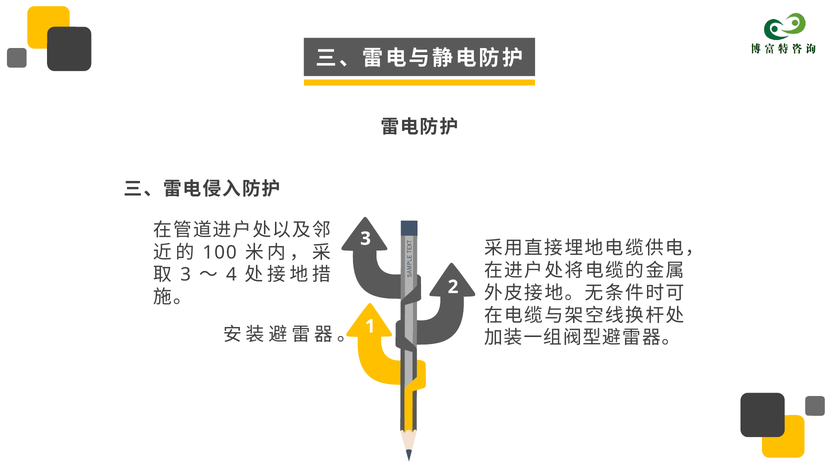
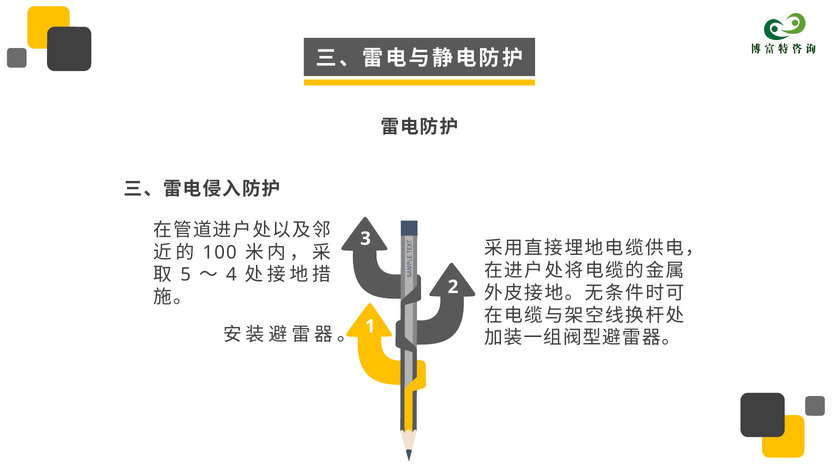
3: 3 -> 5 (186, 275)
